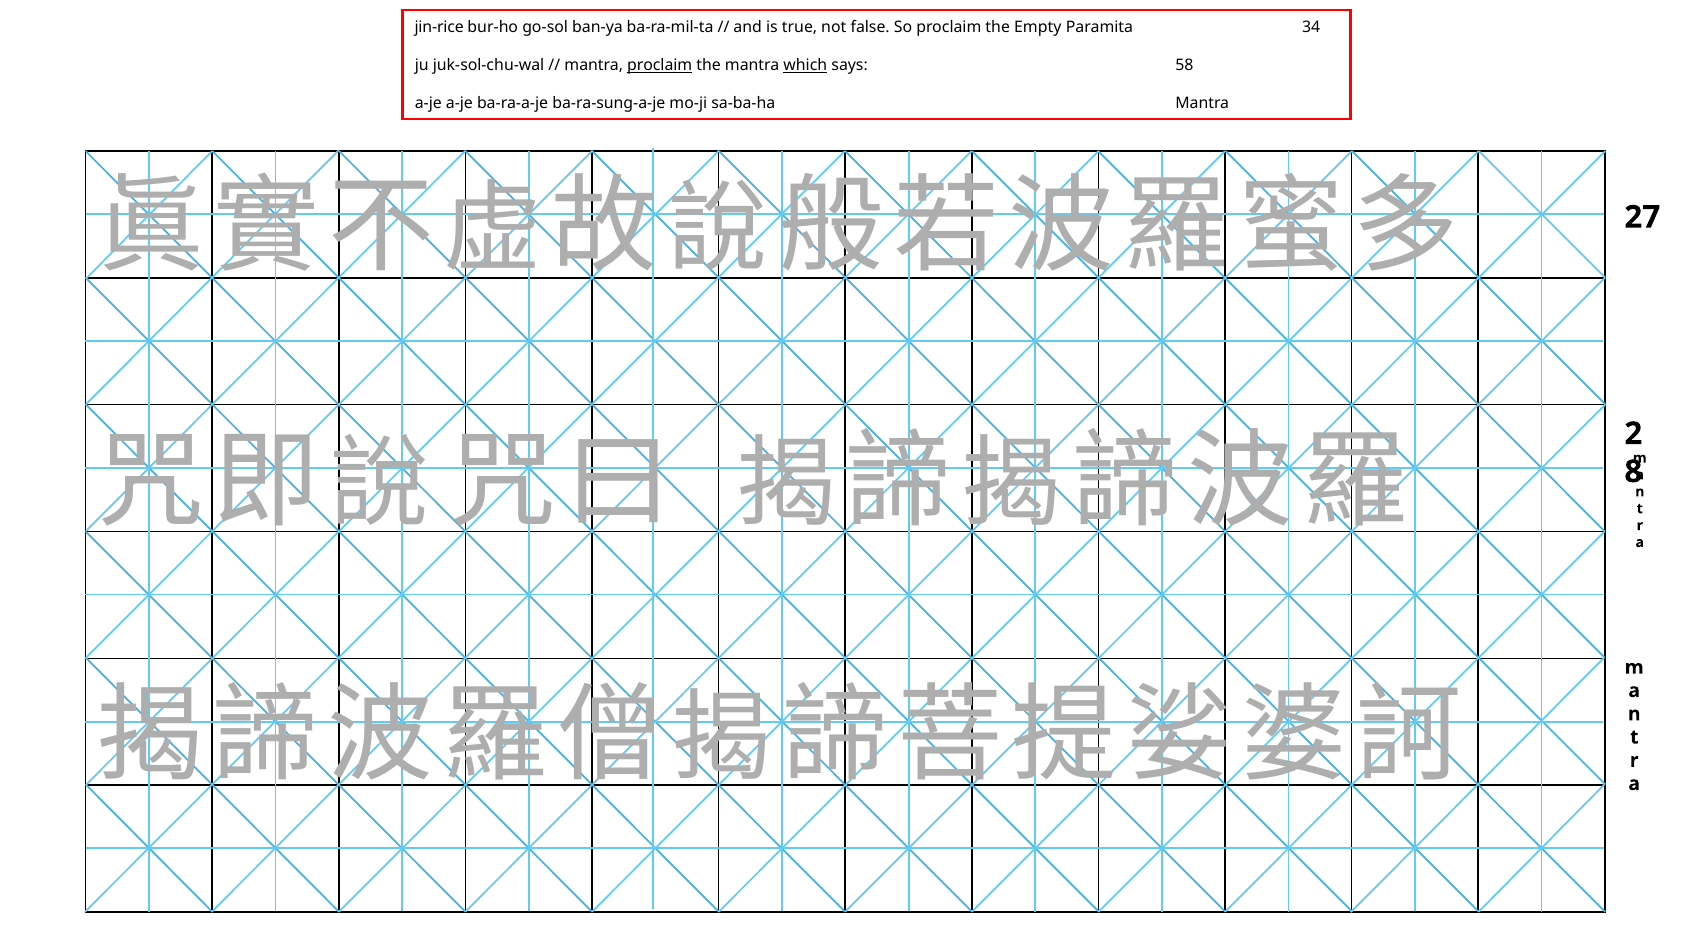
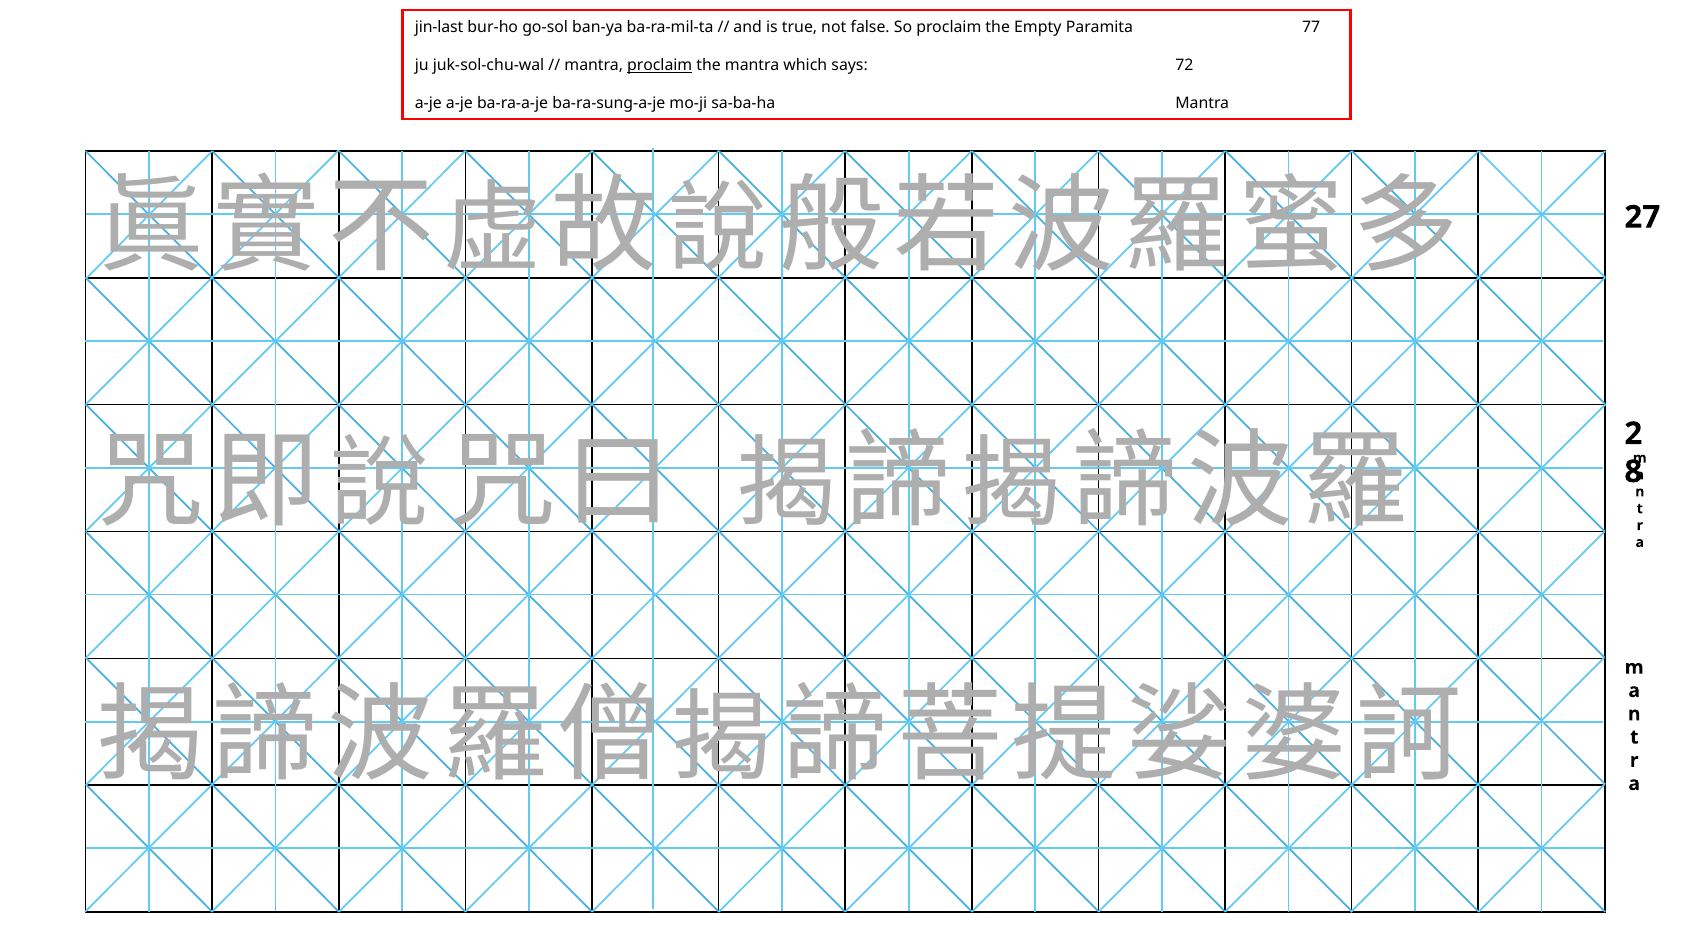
jin-rice: jin-rice -> jin-last (439, 27)
34: 34 -> 77 (1311, 27)
which underline: present -> none (805, 65)
58: 58 -> 72 (1184, 65)
